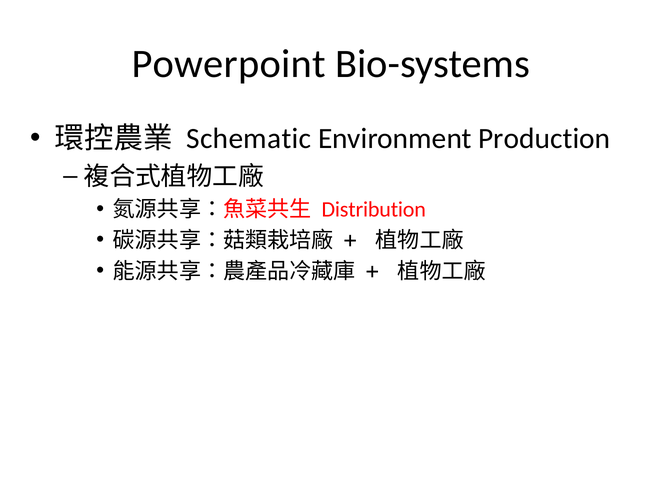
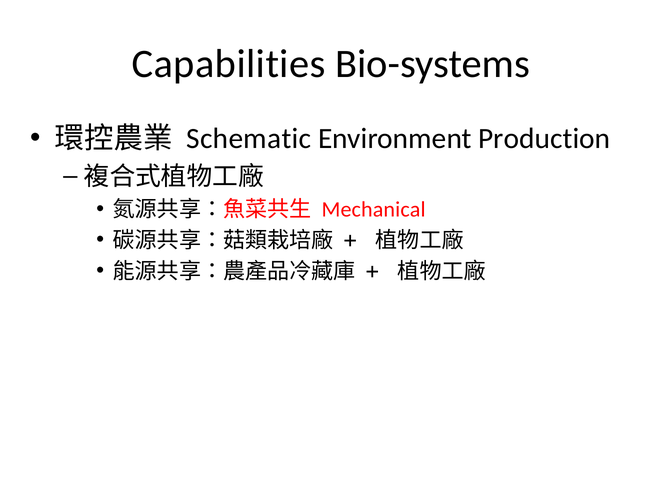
Powerpoint: Powerpoint -> Capabilities (229, 64)
Distribution: Distribution -> Mechanical (374, 210)
